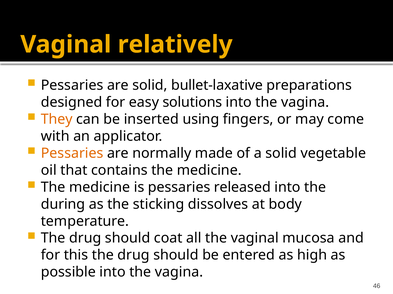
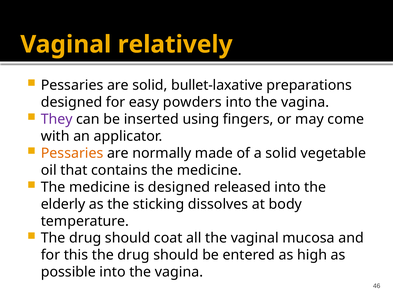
solutions: solutions -> powders (192, 103)
They colour: orange -> purple (57, 120)
is pessaries: pessaries -> designed (179, 188)
during: during -> elderly (63, 205)
